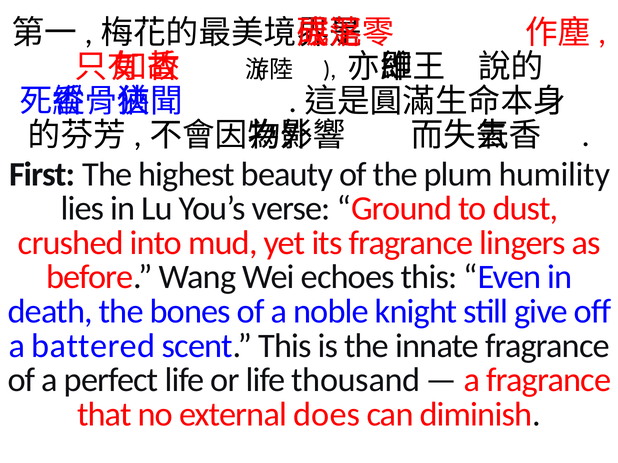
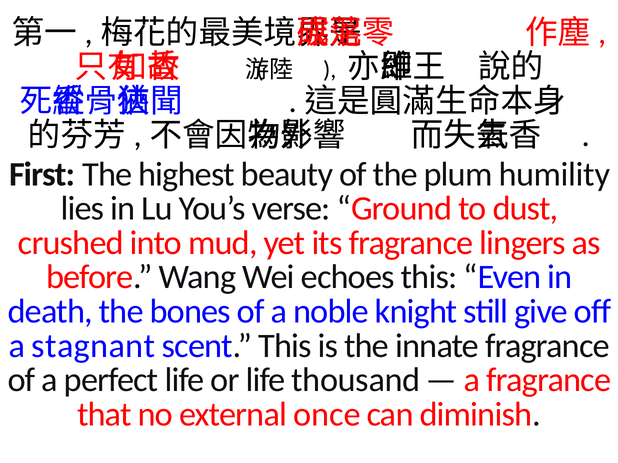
battered: battered -> stagnant (93, 346)
does: does -> once (327, 415)
